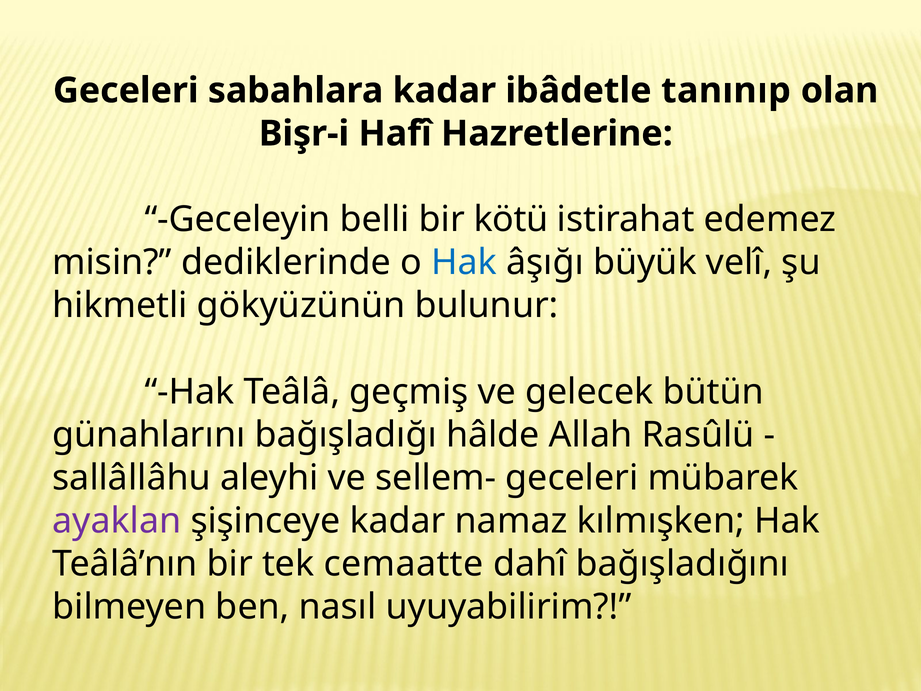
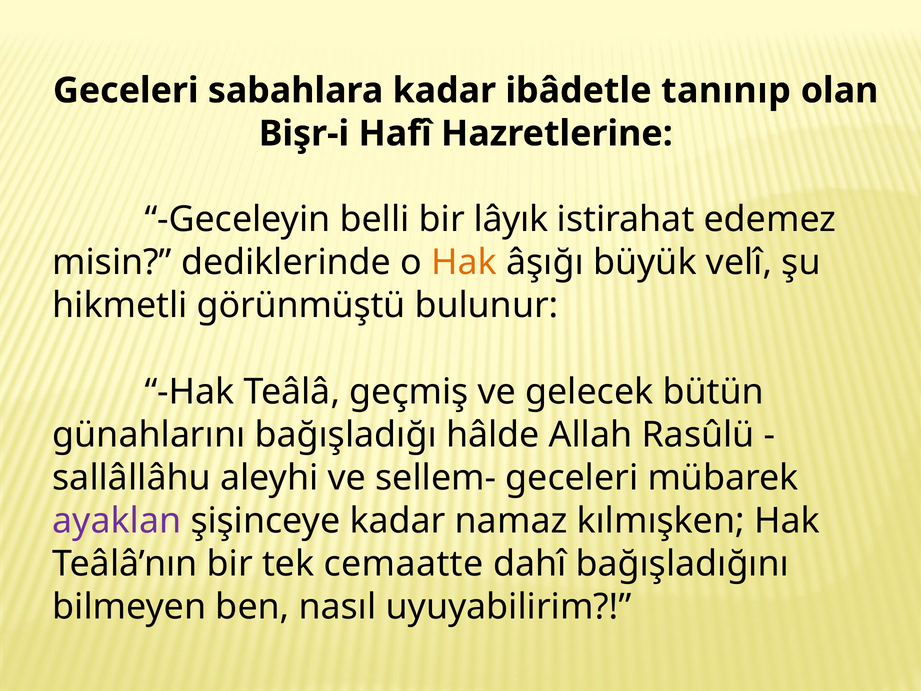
kötü: kötü -> lâyık (511, 220)
Hak colour: blue -> orange (464, 263)
gökyüzünün: gökyüzünün -> görünmüştü (301, 306)
